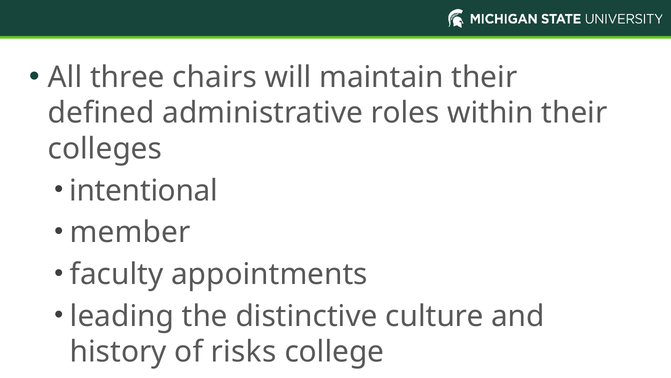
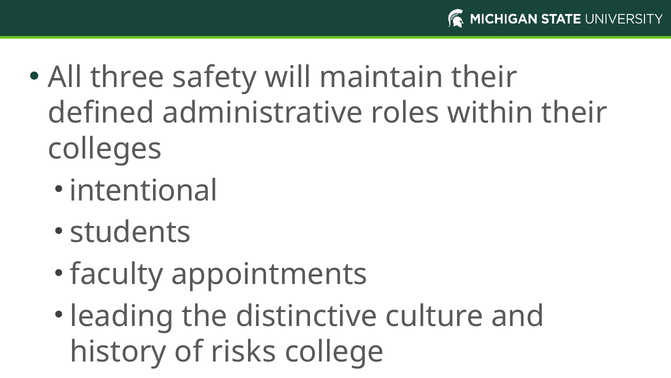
chairs: chairs -> safety (215, 77)
member: member -> students (130, 232)
